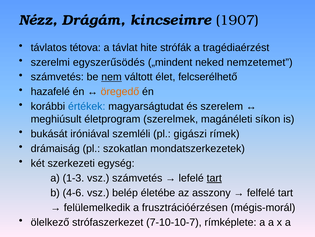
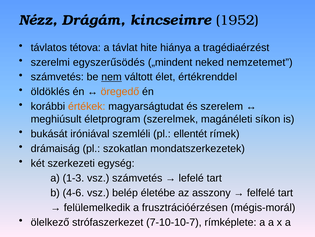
1907: 1907 -> 1952 (237, 20)
strófák: strófák -> hiánya (176, 47)
felcserélhető: felcserélhető -> értékrenddel (208, 77)
hazafelé: hazafelé -> öldöklés (50, 91)
értékek colour: blue -> orange (87, 106)
gigászi: gigászi -> ellentét (190, 133)
tart underline: present -> none (214, 178)
